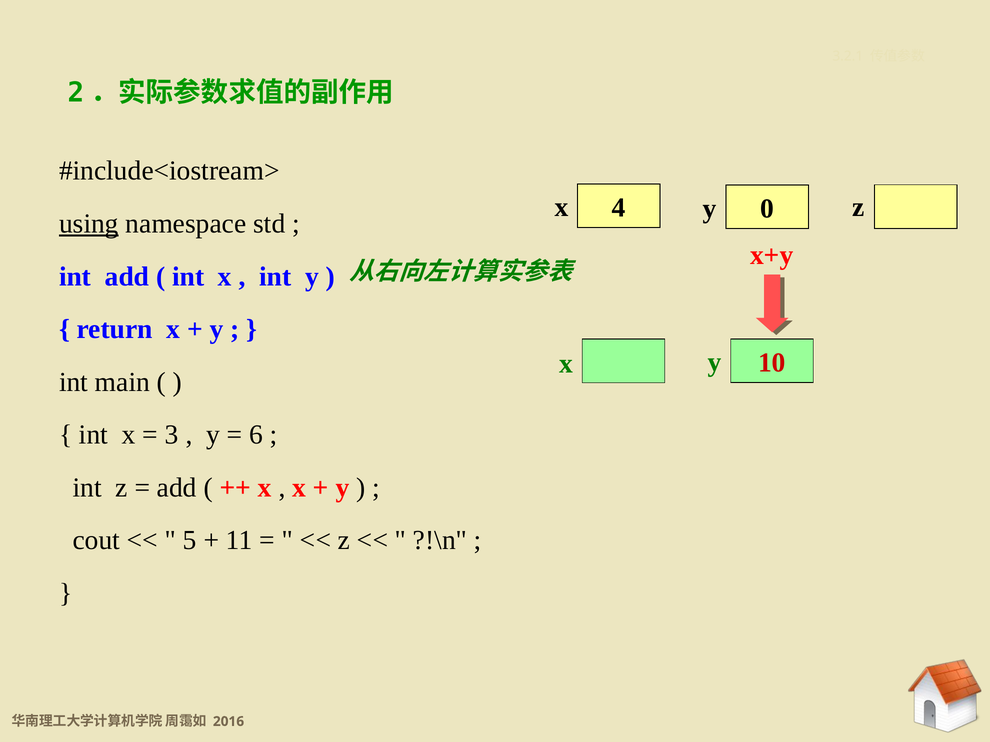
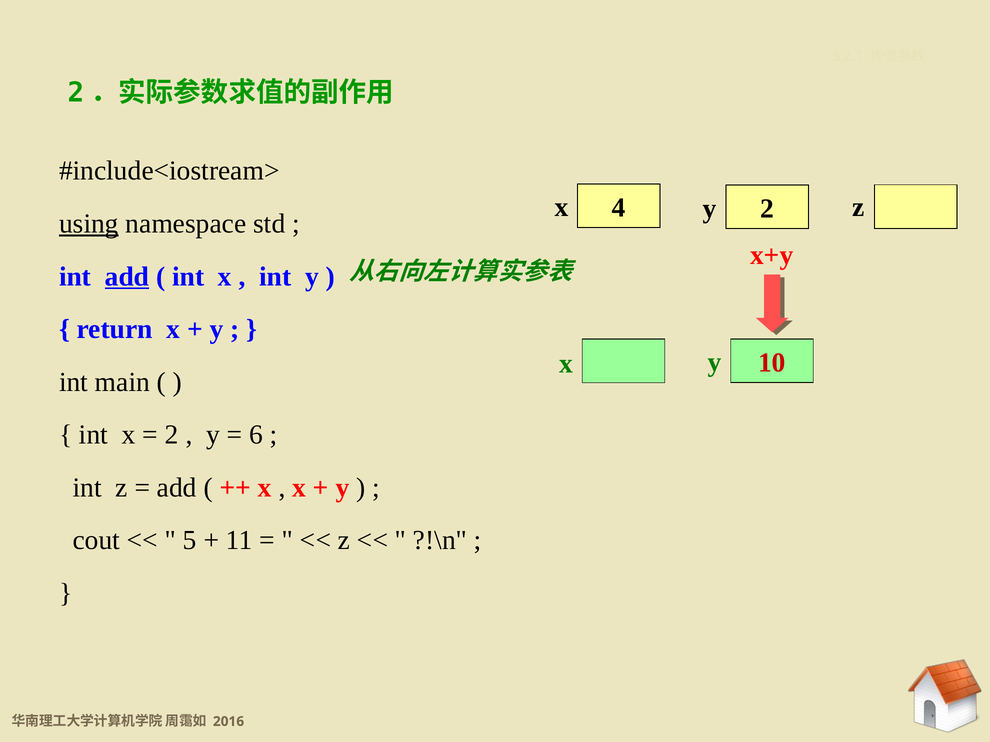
4 0: 0 -> 2 (767, 209)
add underline: none -> present (127, 277)
3: 3 -> 2 (172, 435)
